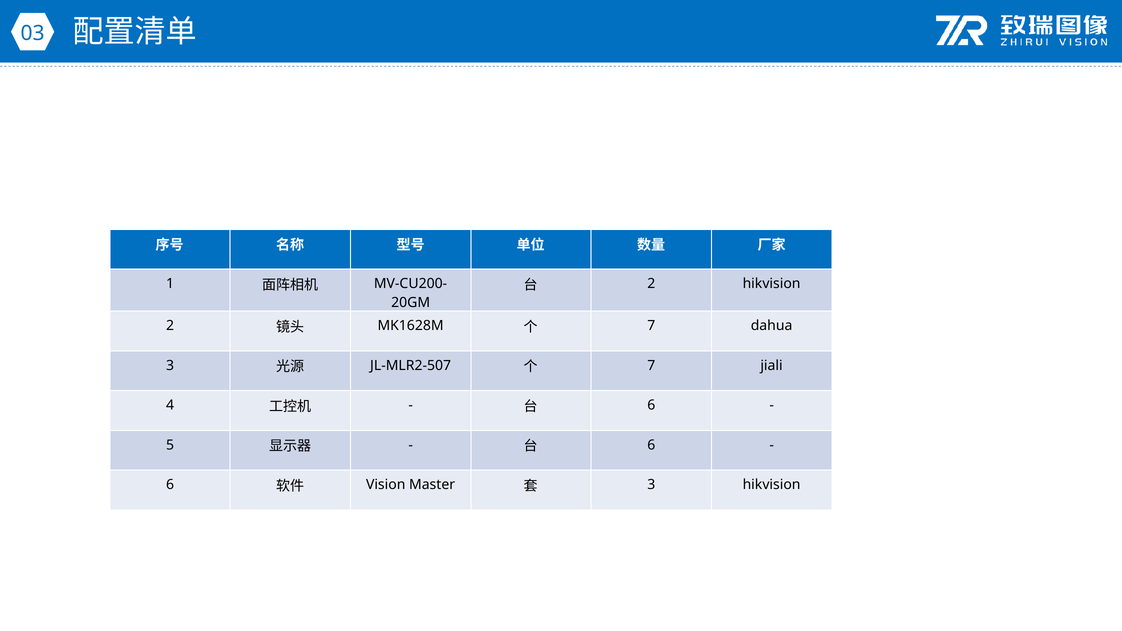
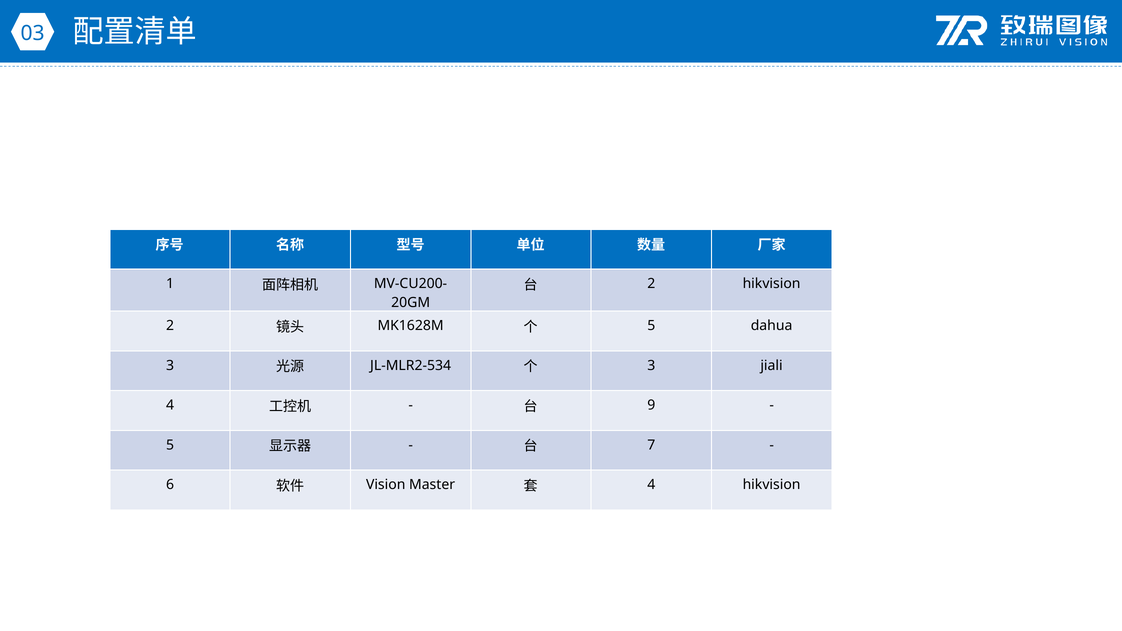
7: 7 -> 5 (651, 326)
JL-MLR2-507: JL-MLR2-507 -> JL-MLR2-534 (411, 366)
7: 7 -> 3 (651, 366)
6: 6 -> 9 (651, 405)
6: 6 -> 7 (651, 445)
3: 3 -> 4 (651, 485)
